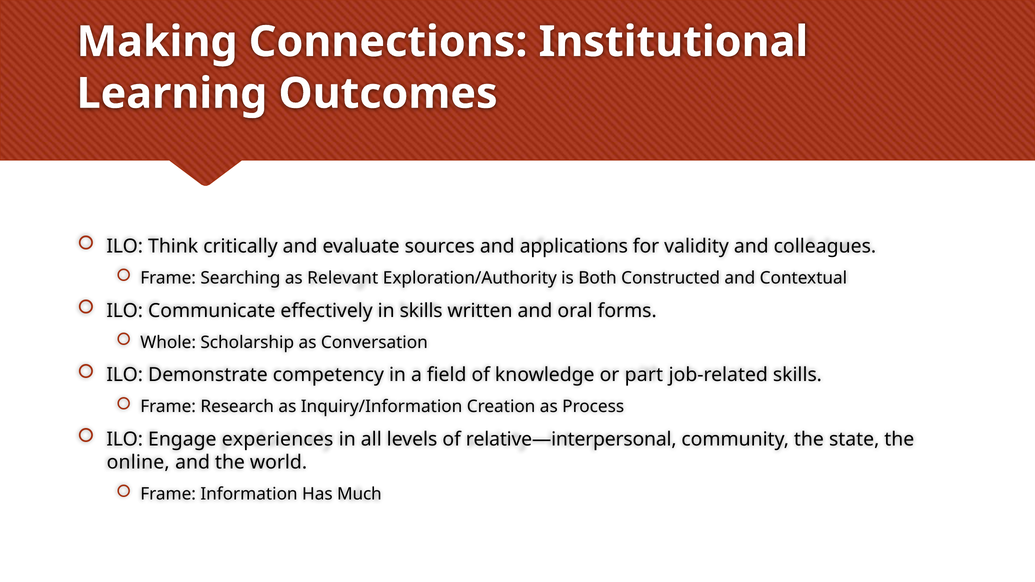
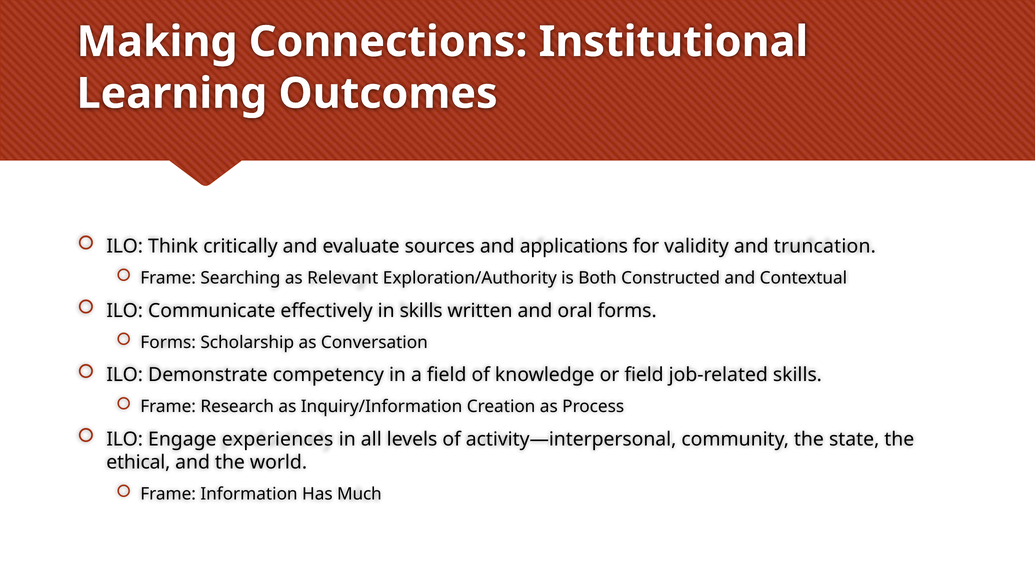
colleagues: colleagues -> truncation (825, 247)
Whole: Whole -> Forms (168, 343)
or part: part -> field (644, 375)
relative—interpersonal: relative—interpersonal -> activity—interpersonal (571, 439)
online: online -> ethical (138, 463)
